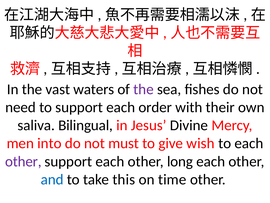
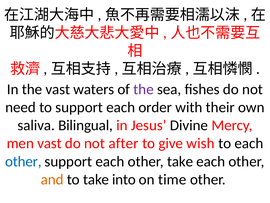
men into: into -> vast (49, 143)
must: must -> after (124, 143)
other colour: purple -> blue (23, 161)
other long: long -> take (180, 161)
and colour: blue -> orange (52, 179)
this: this -> into (124, 179)
